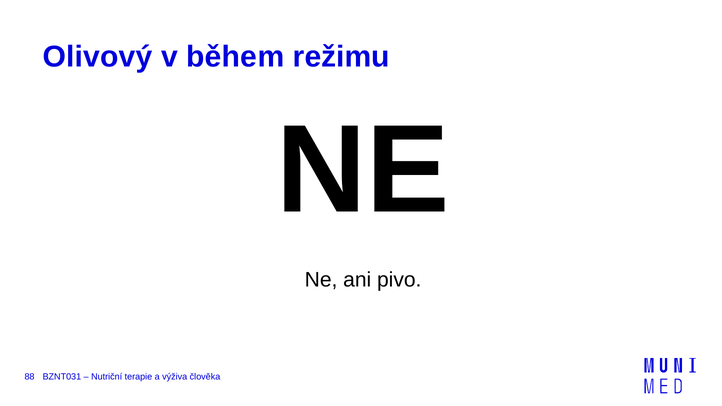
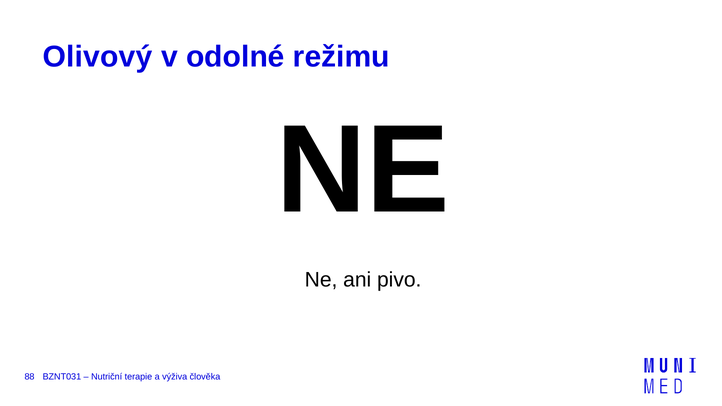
během: během -> odolné (235, 57)
